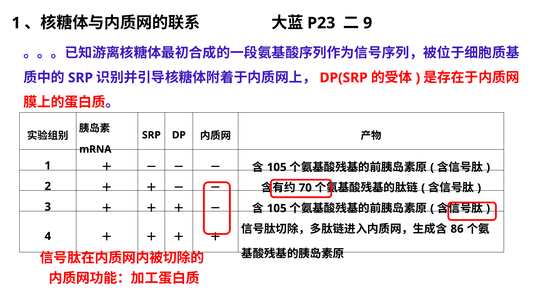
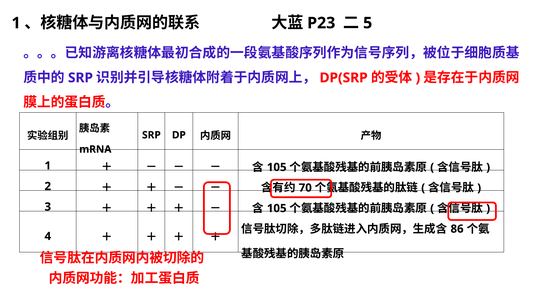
9: 9 -> 5 (368, 23)
